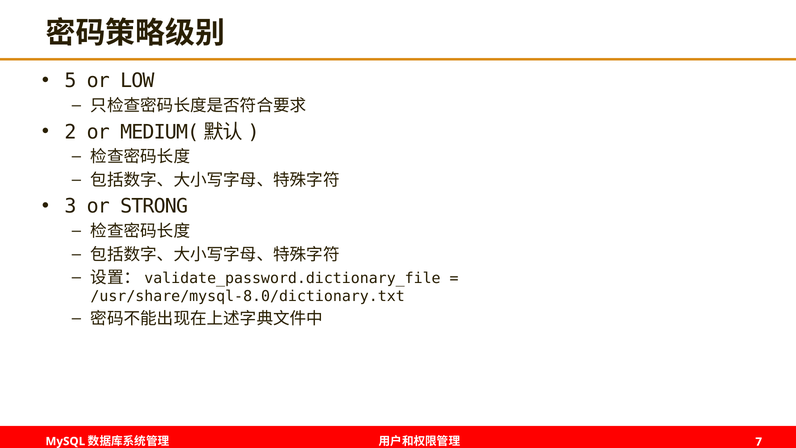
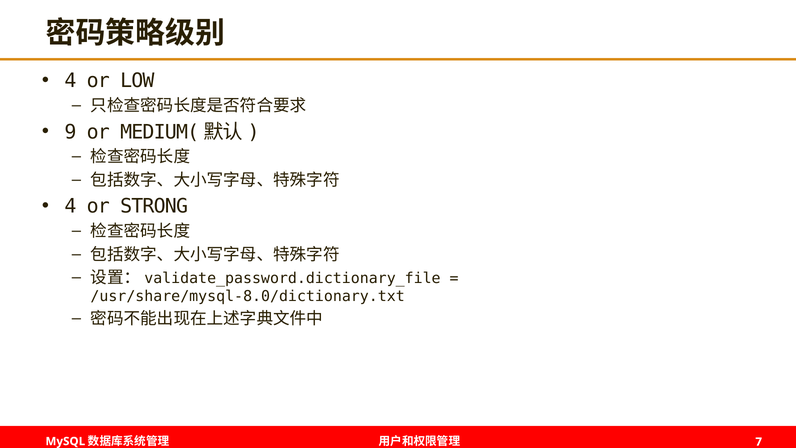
5: 5 -> 4 (70, 81)
2: 2 -> 9 (70, 132)
3: 3 -> 4 (70, 206)
